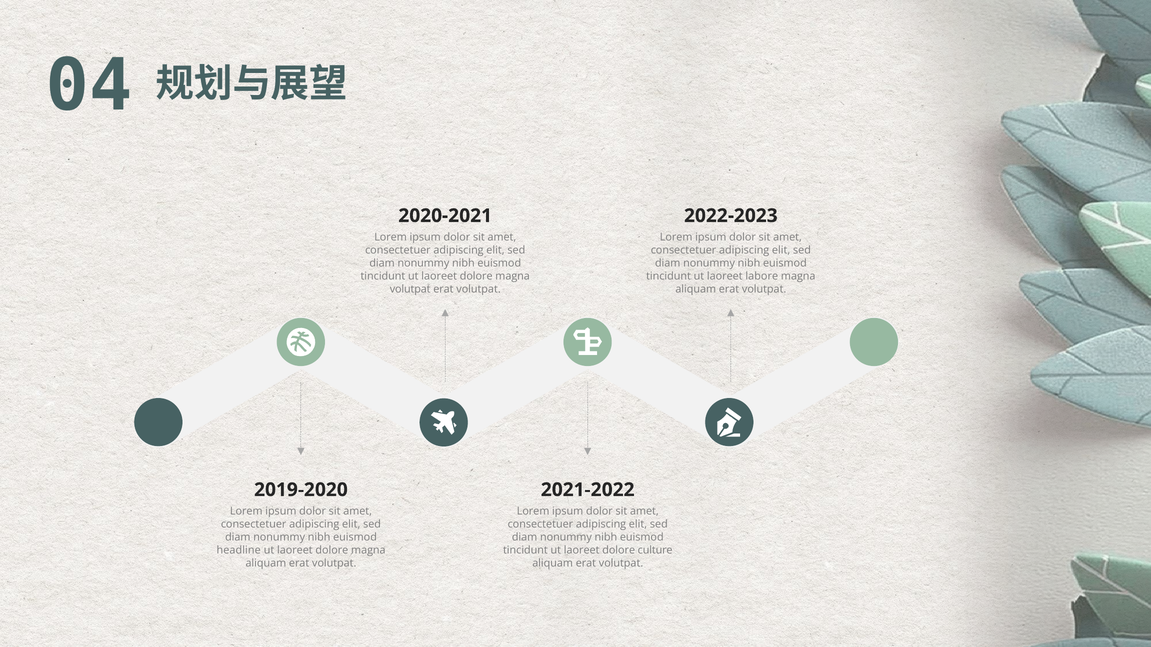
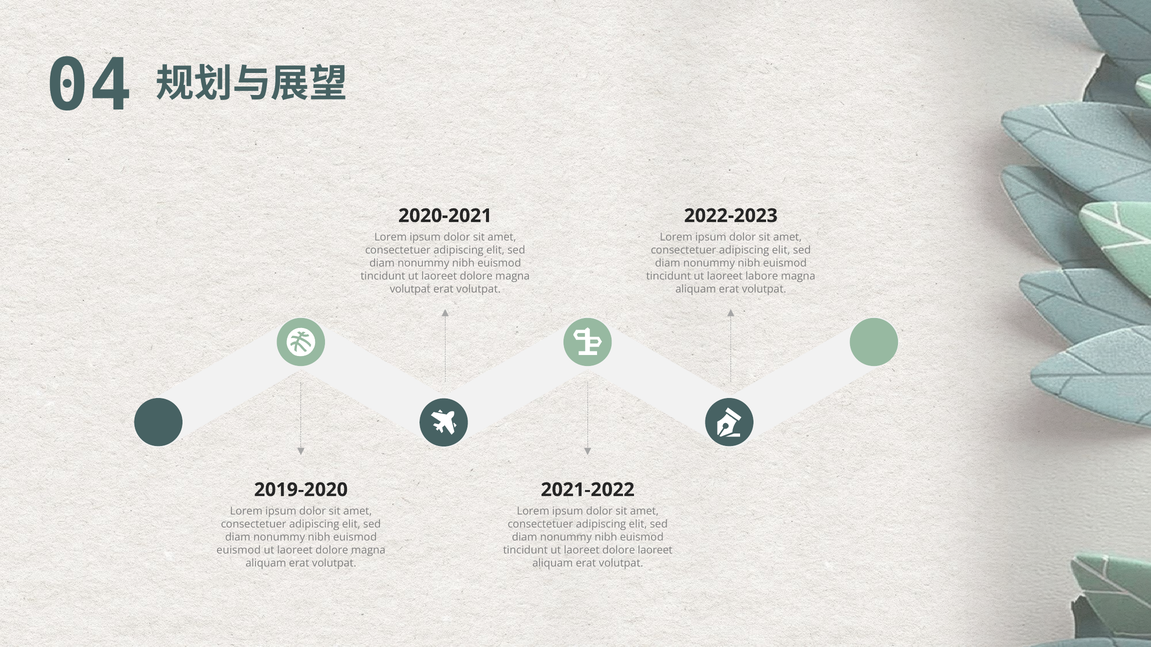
headline: headline -> euismod (239, 550)
dolore culture: culture -> laoreet (655, 550)
